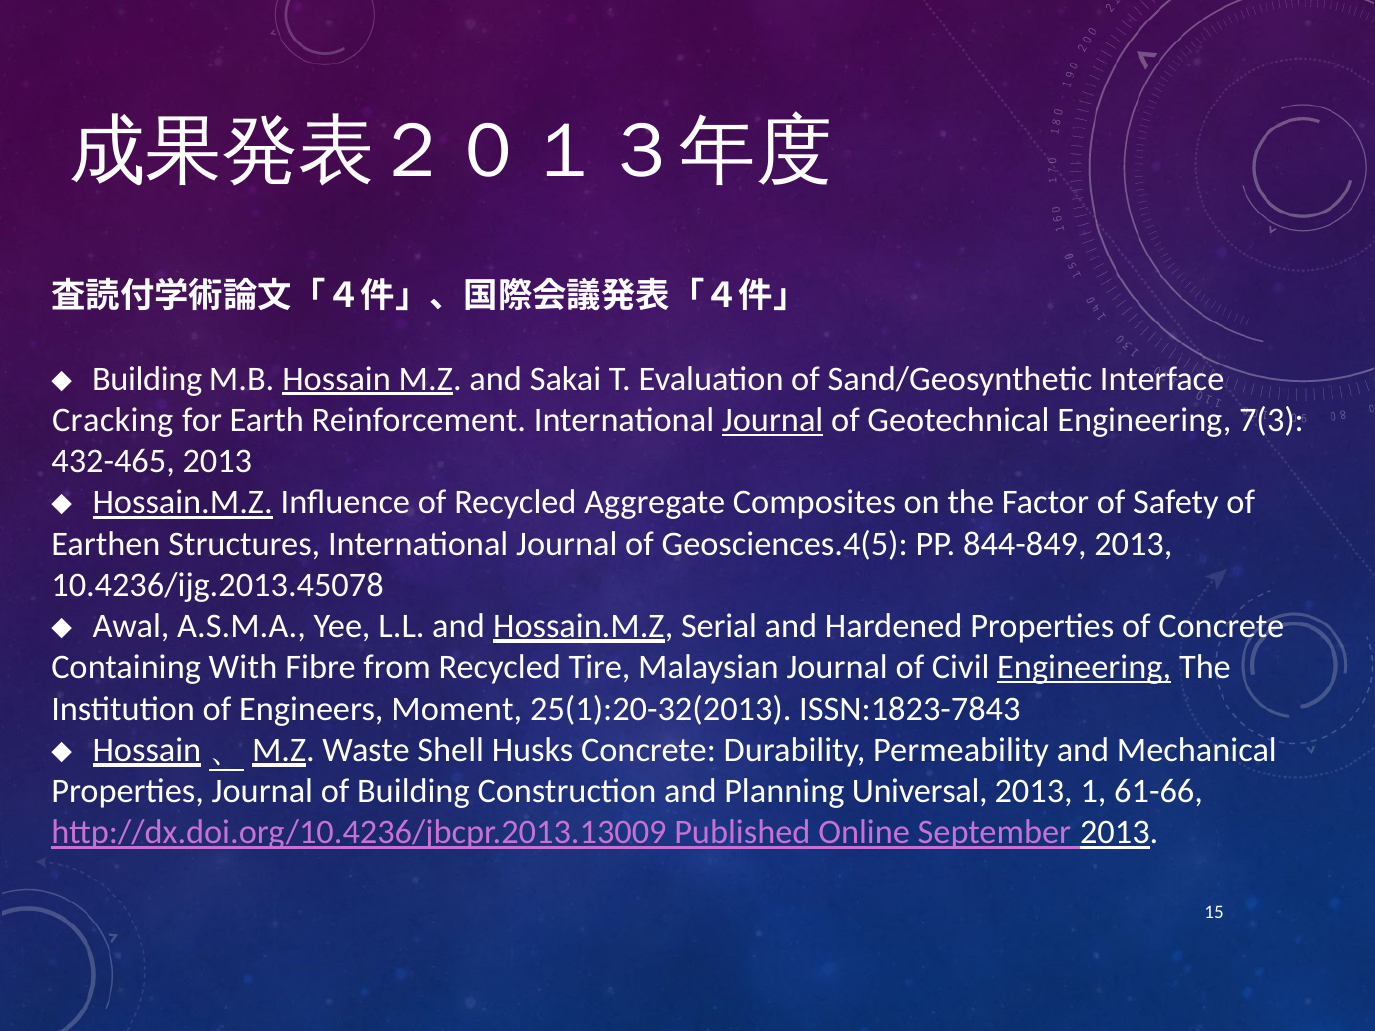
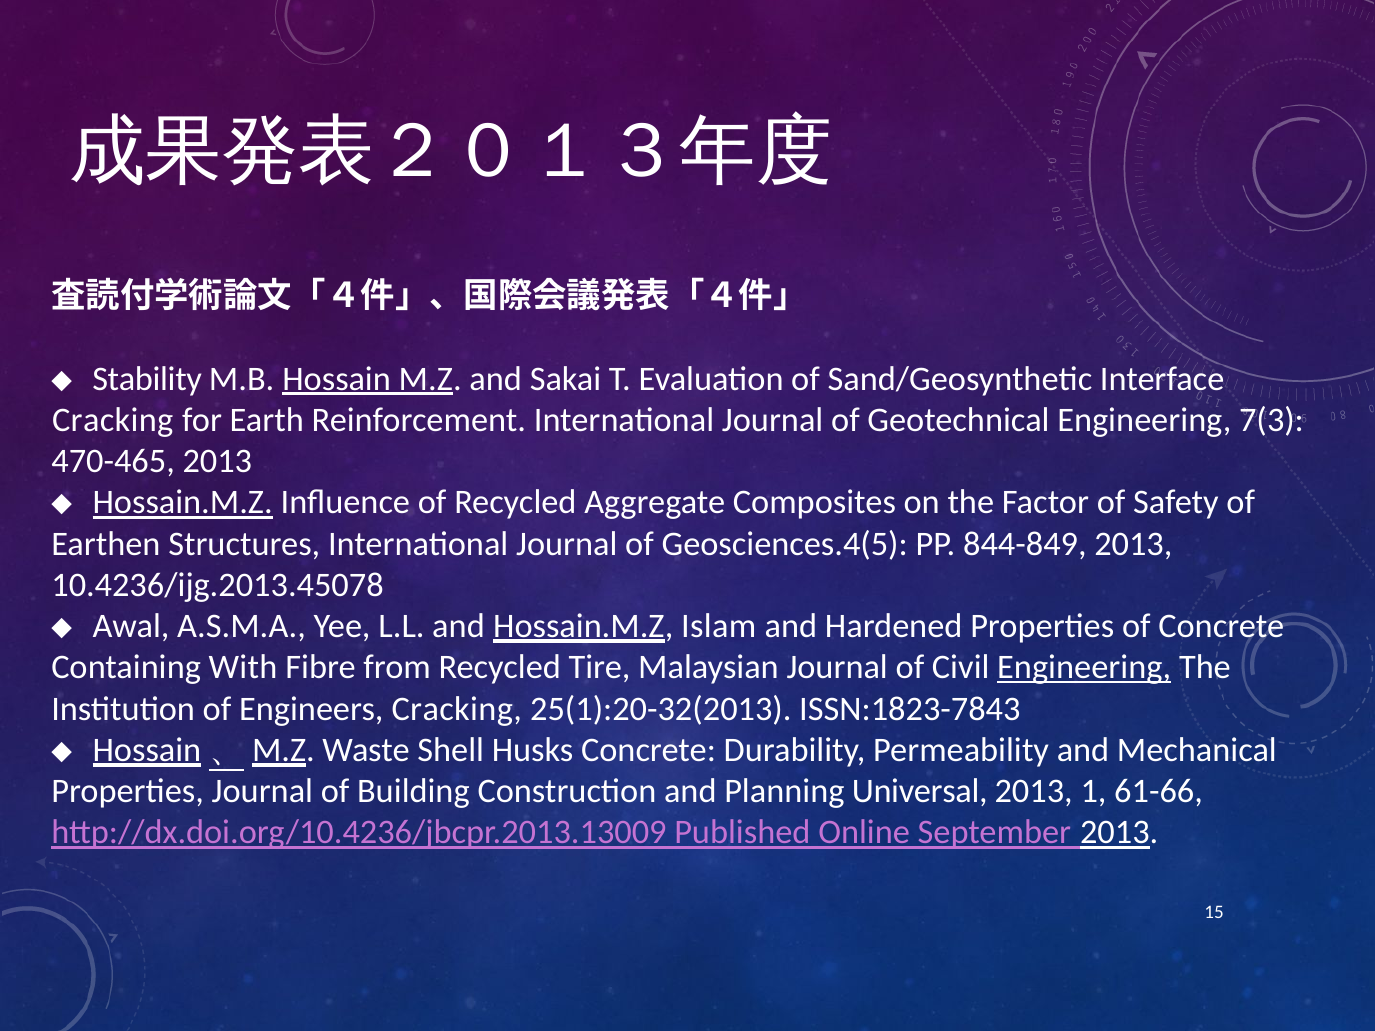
Building: Building -> Stability (147, 379)
Journal underline: present -> none (773, 420)
432-465: 432-465 -> 470-465 (113, 461)
Serial: Serial -> Islam (719, 626)
Engineers Moment: Moment -> Cracking (457, 709)
